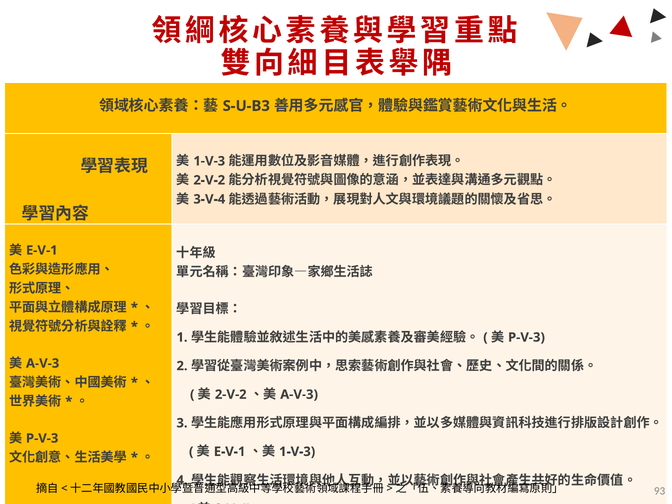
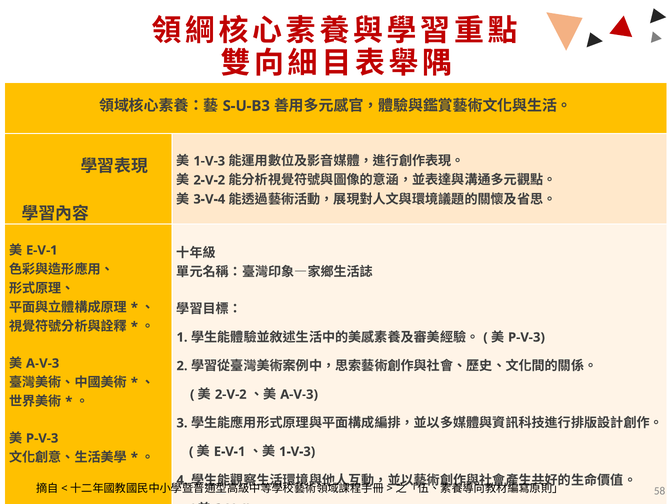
93: 93 -> 58 (660, 491)
